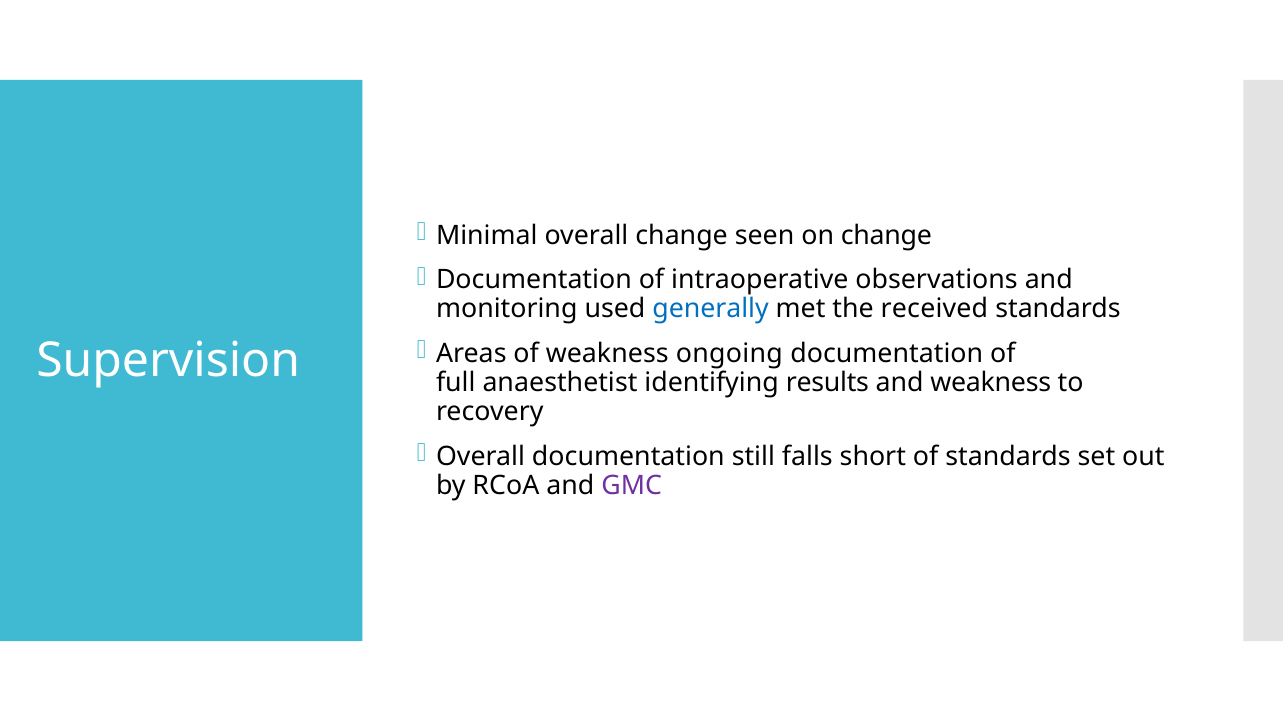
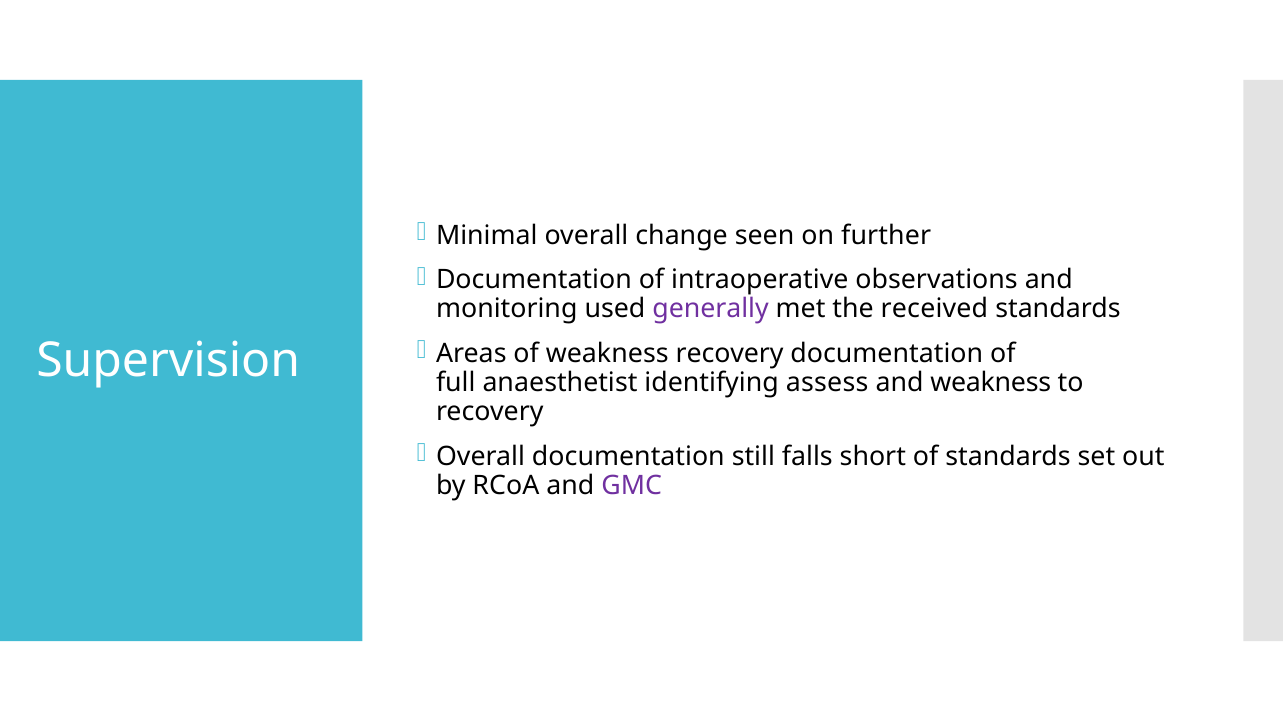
on change: change -> further (886, 235)
generally colour: blue -> purple (711, 309)
weakness ongoing: ongoing -> recovery (730, 354)
results: results -> assess (827, 383)
